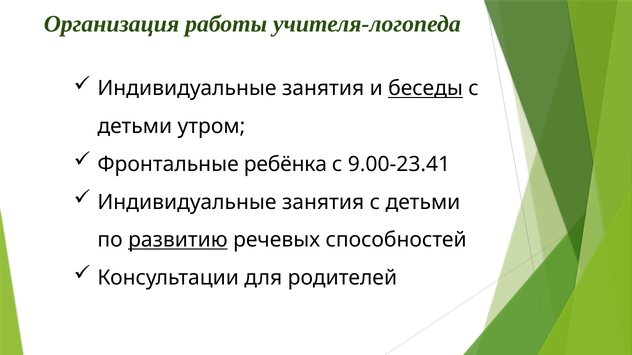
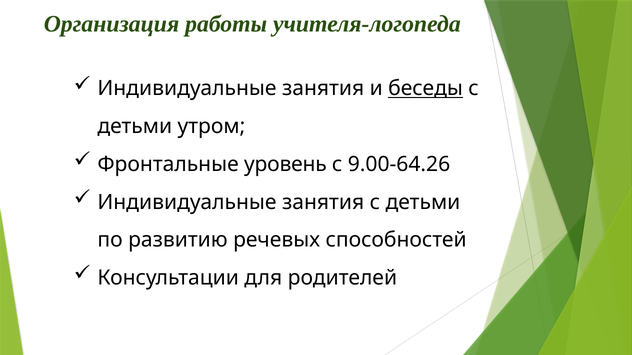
ребёнка: ребёнка -> уровень (285, 164)
9.00-23.41: 9.00-23.41 -> 9.00-64.26 (399, 164)
развитию underline: present -> none (178, 240)
